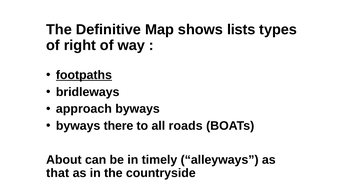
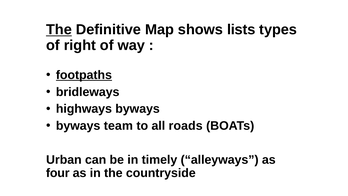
The underline: none -> present (59, 30)
approach: approach -> highways (84, 109)
there: there -> team (118, 126)
About: About -> Urban (64, 160)
that: that -> four (58, 173)
